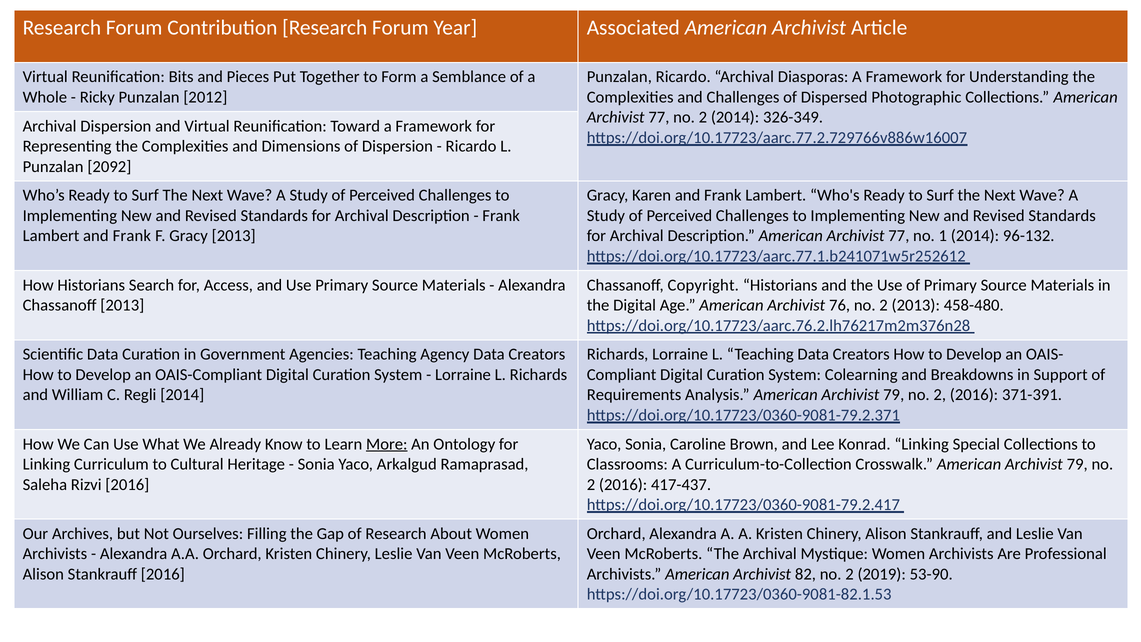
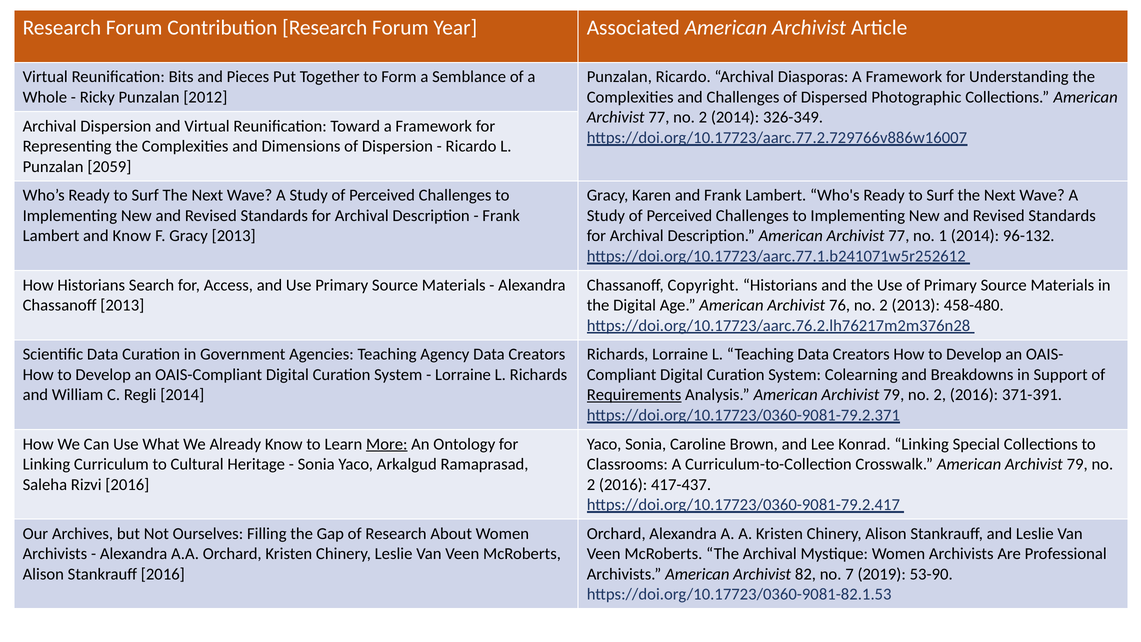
2092: 2092 -> 2059 (109, 167)
Lambert and Frank: Frank -> Know (132, 236)
Requirements underline: none -> present (634, 395)
82 no 2: 2 -> 7 (849, 574)
